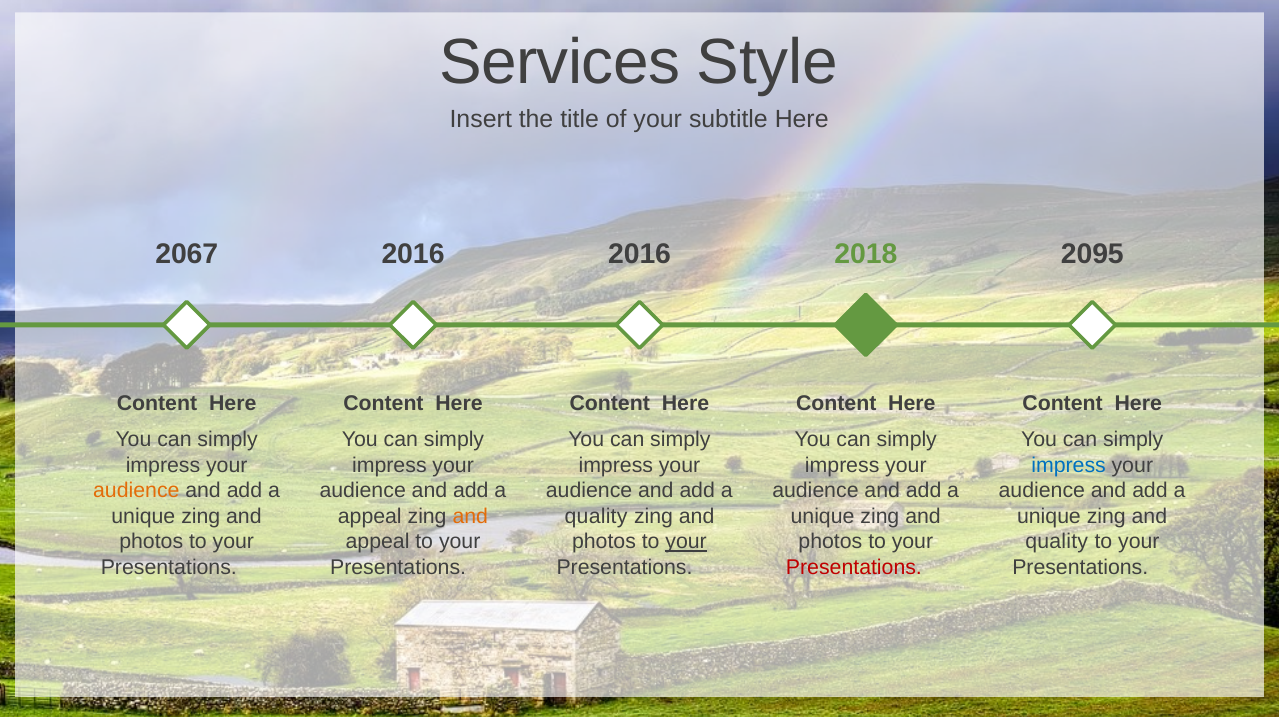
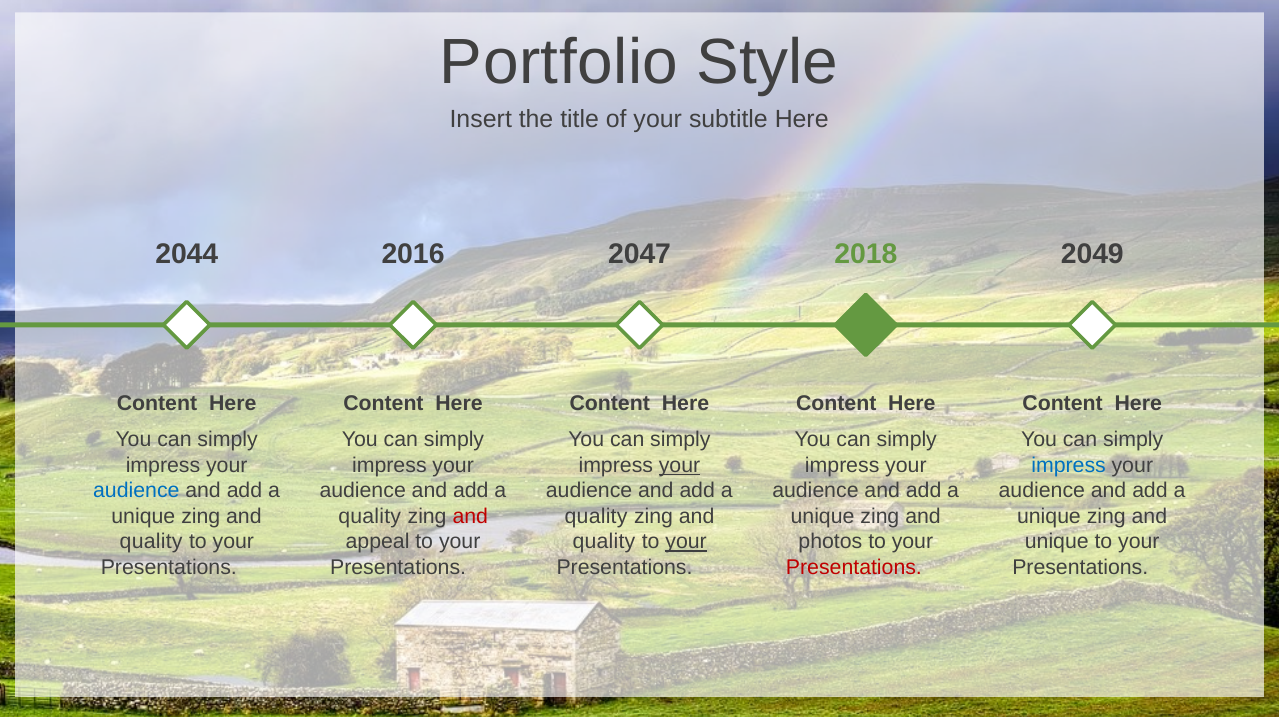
Services: Services -> Portfolio (559, 62)
2067: 2067 -> 2044 (187, 254)
2016 2016: 2016 -> 2047 (640, 254)
2095: 2095 -> 2049 (1092, 254)
your underline: none -> present (680, 466)
audience colour: orange -> blue (136, 491)
appeal: appeal -> quality (370, 517)
and colour: orange -> red (470, 517)
photos: photos -> quality (151, 542)
photos: photos -> quality (604, 542)
quality: quality -> unique (1057, 542)
